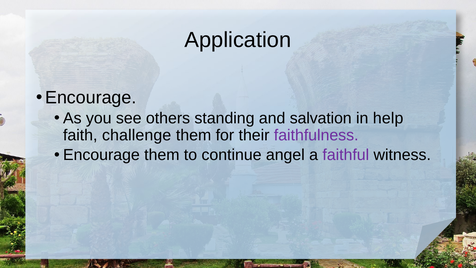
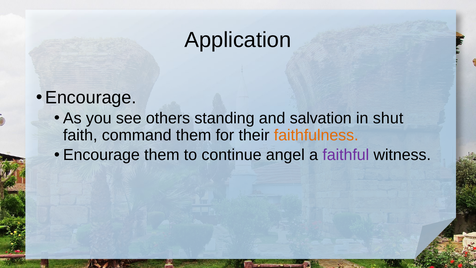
help: help -> shut (388, 118)
challenge: challenge -> command (137, 135)
faithfulness colour: purple -> orange (316, 135)
